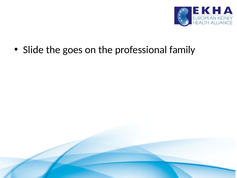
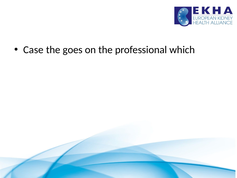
Slide: Slide -> Case (33, 50)
family: family -> which (182, 50)
